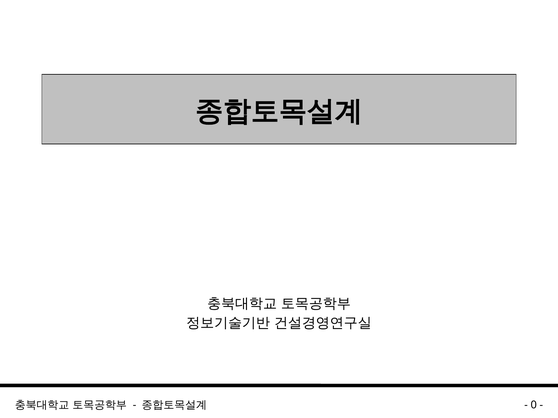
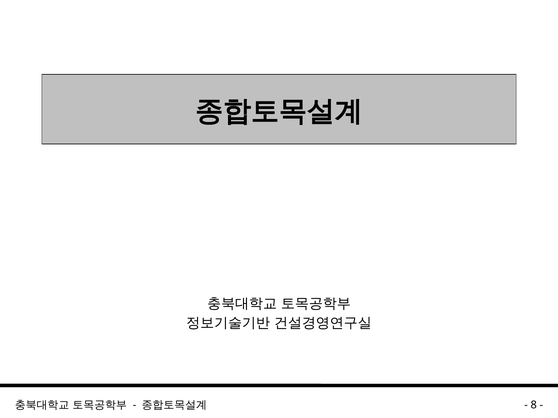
0: 0 -> 8 (534, 405)
